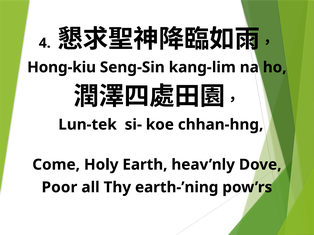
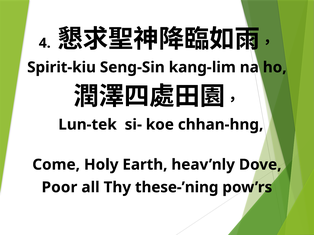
Hong-kiu: Hong-kiu -> Spirit-kiu (62, 67)
earth-’ning: earth-’ning -> these-’ning (177, 188)
